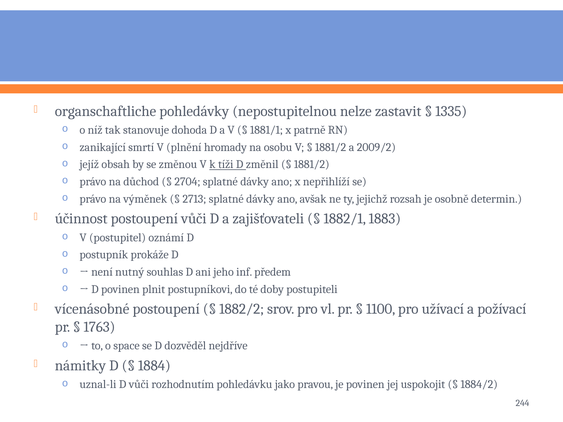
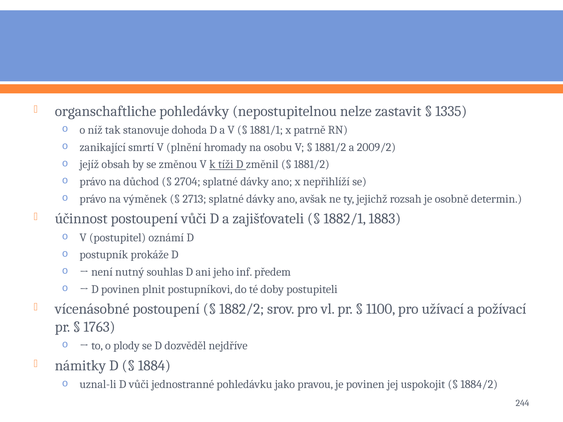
space: space -> plody (127, 346)
rozhodnutím: rozhodnutím -> jednostranné (183, 385)
